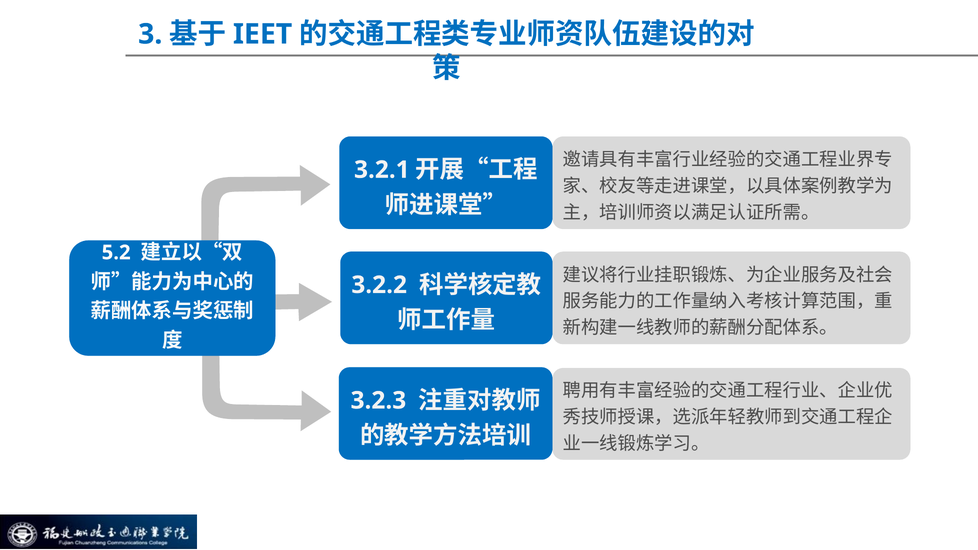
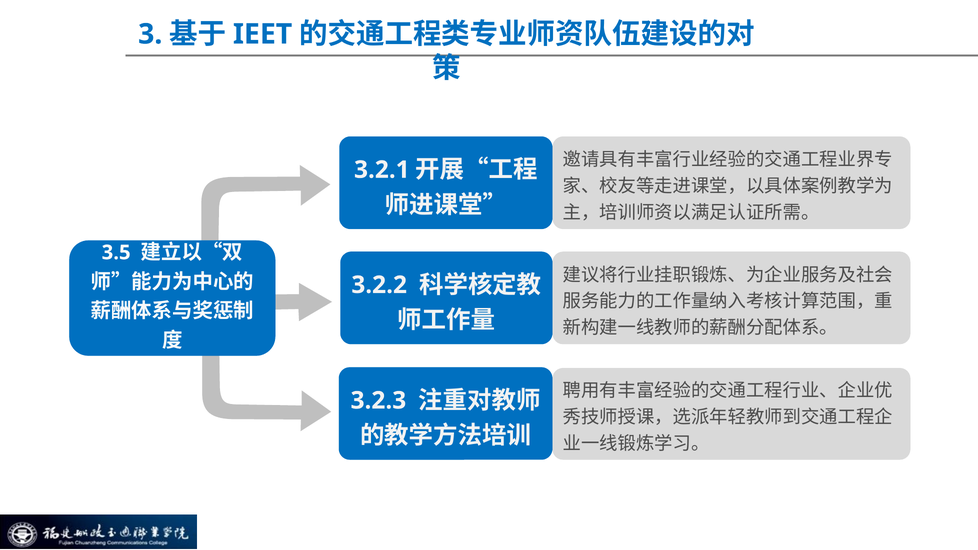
5.2: 5.2 -> 3.5 (116, 253)
